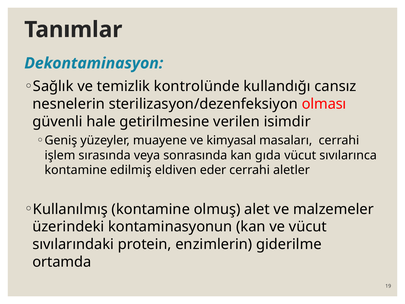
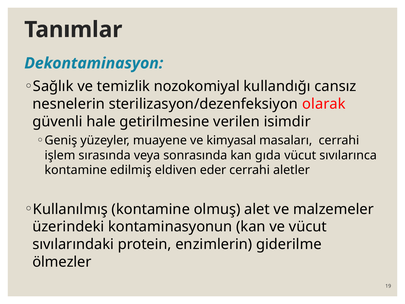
kontrolünde: kontrolünde -> nozokomiyal (197, 86)
olması: olması -> olarak (324, 104)
ortamda: ortamda -> ölmezler (62, 262)
